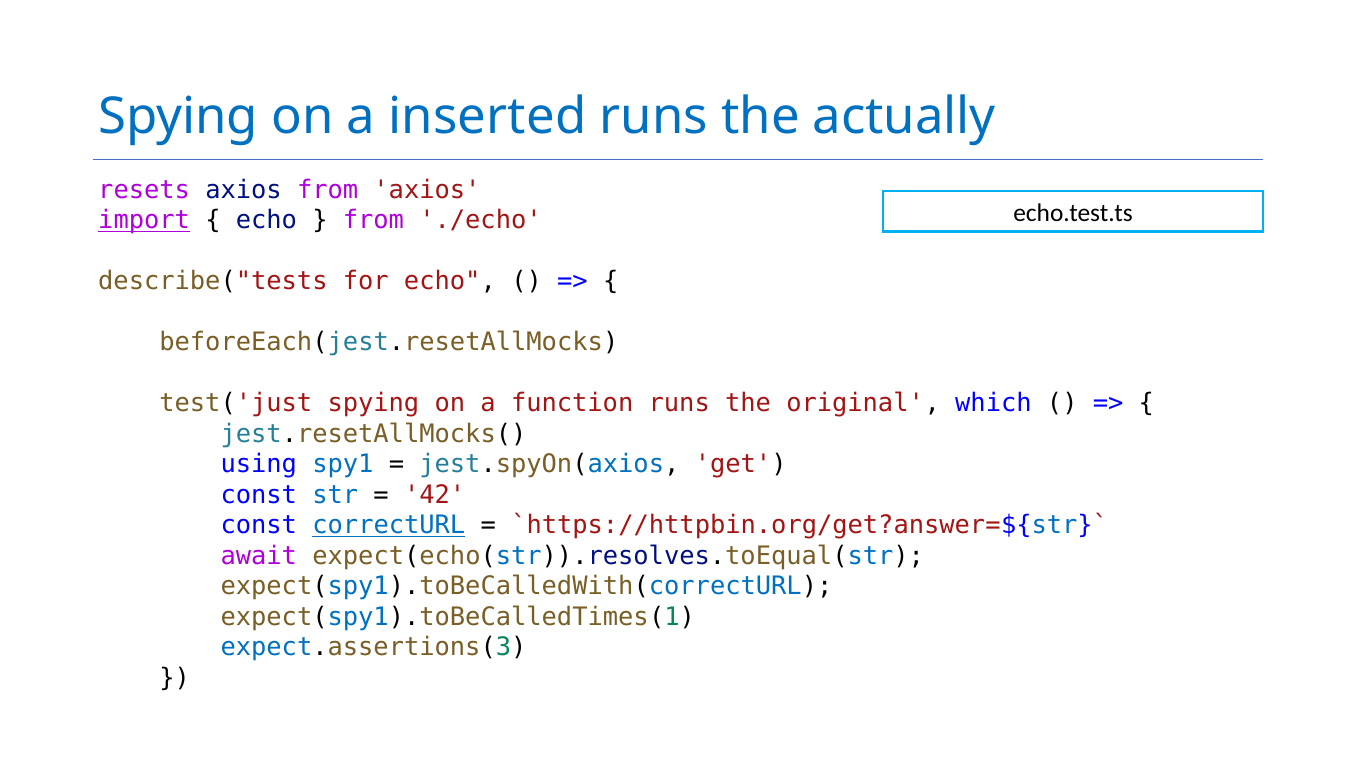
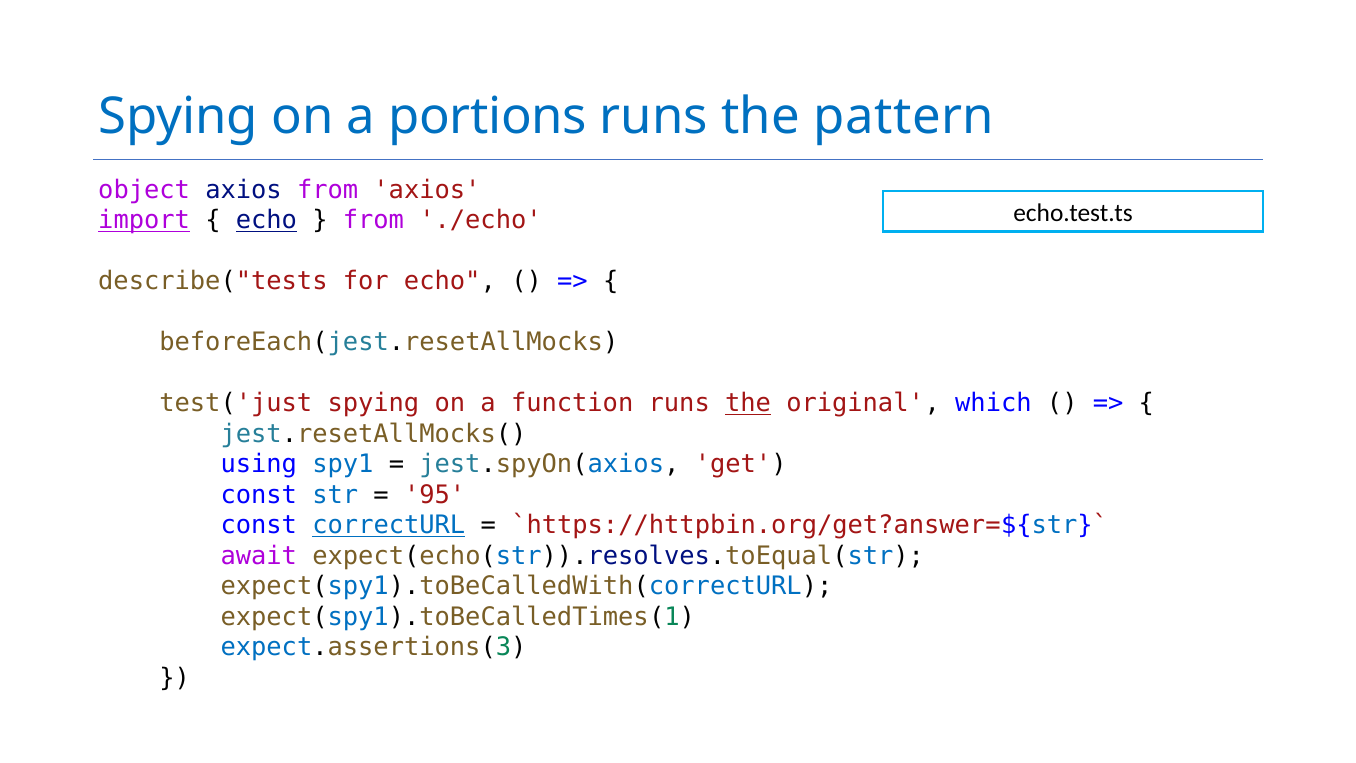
inserted: inserted -> portions (488, 117)
actually: actually -> pattern (904, 117)
resets: resets -> object (144, 190)
echo underline: none -> present (266, 220)
the underline: none -> present (748, 403)
42: 42 -> 95 (435, 495)
